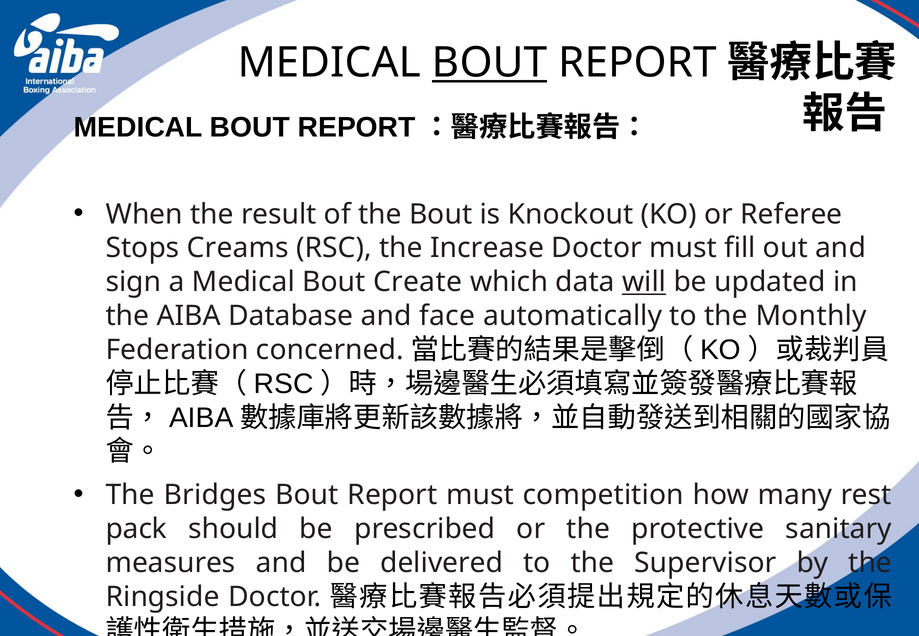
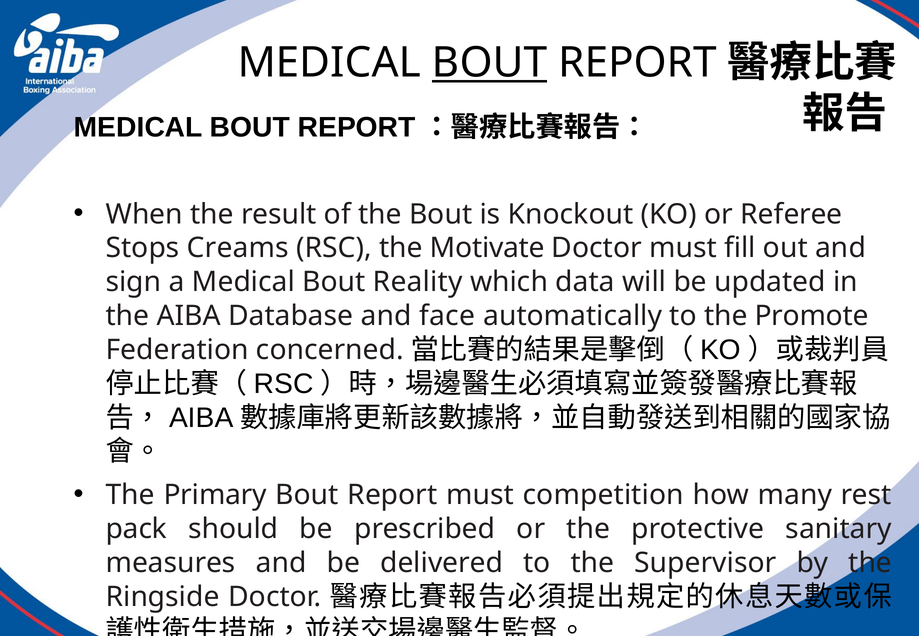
Increase: Increase -> Motivate (487, 248)
Create: Create -> Reality (418, 282)
will underline: present -> none (644, 282)
Monthly: Monthly -> Promote (812, 316)
Bridges: Bridges -> Primary (215, 495)
